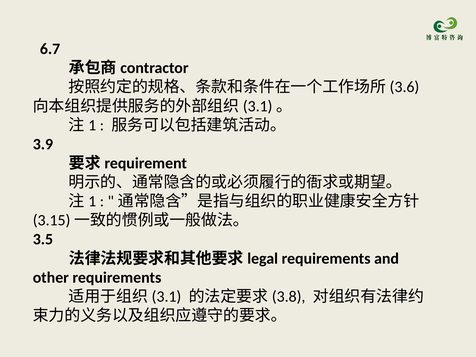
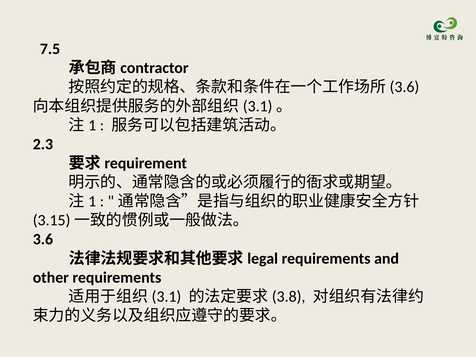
6.7: 6.7 -> 7.5 (50, 49)
3.9: 3.9 -> 2.3 (43, 144)
3.5: 3.5 -> 3.6 (43, 239)
